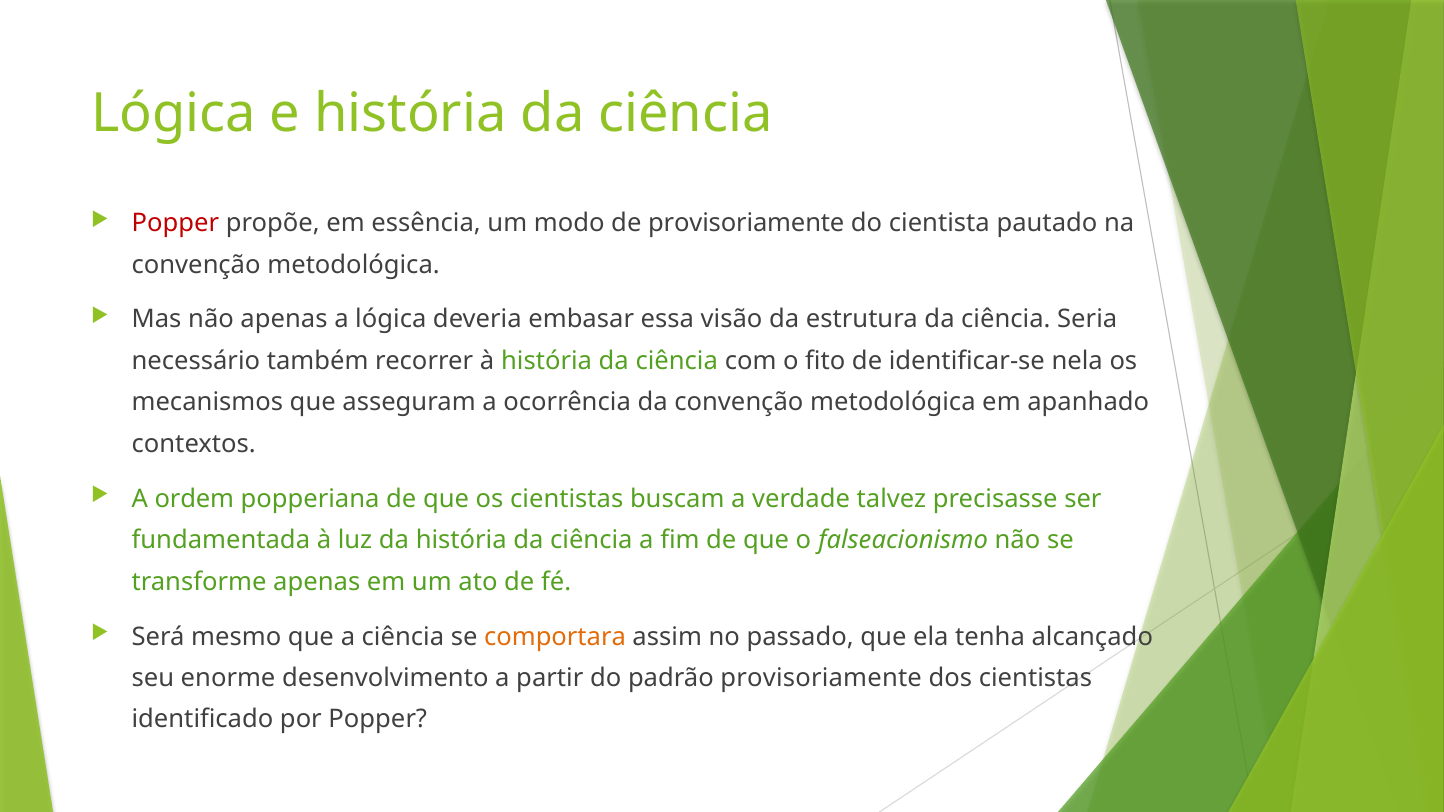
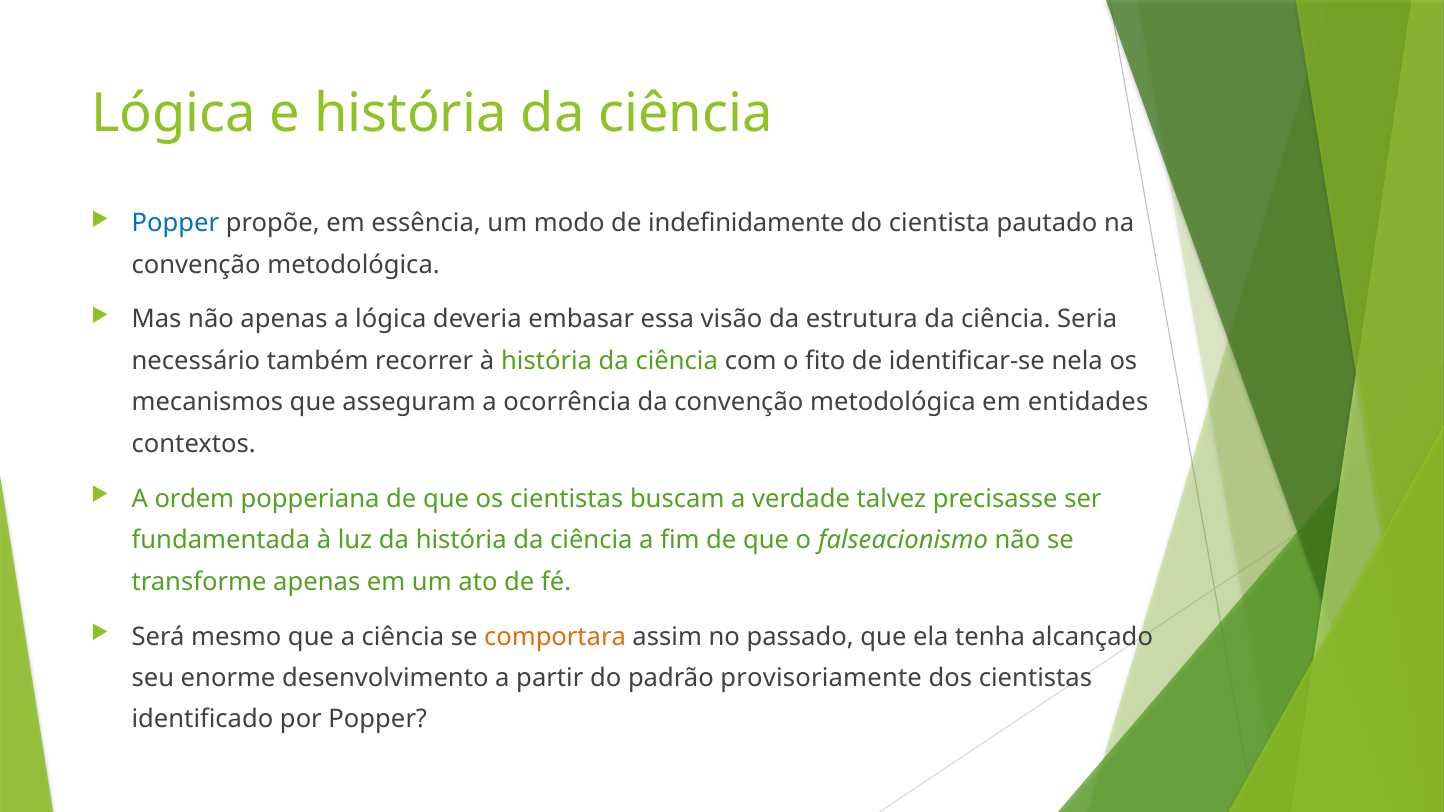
Popper colour: red -> blue (175, 223)
de provisoriamente: provisoriamente -> indefinidamente (746, 223)
apanhado: apanhado -> entidades (1088, 403)
